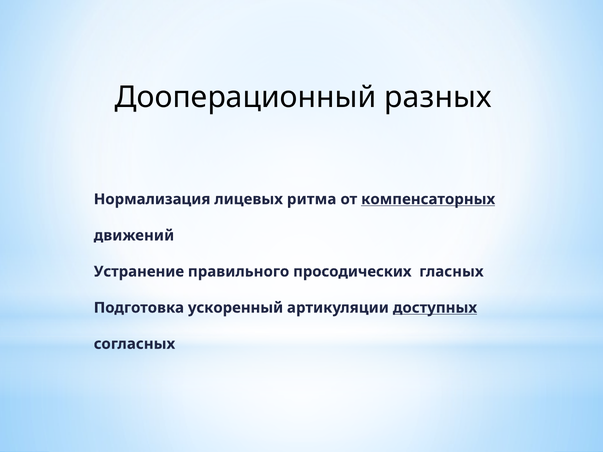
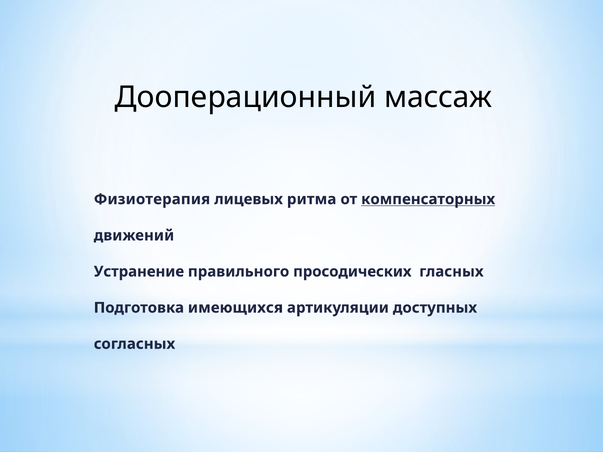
разных: разных -> массаж (438, 97)
Нормализация: Нормализация -> Физиотерапия (152, 199)
ускоренный: ускоренный -> имеющихся (235, 308)
доступных underline: present -> none (435, 308)
